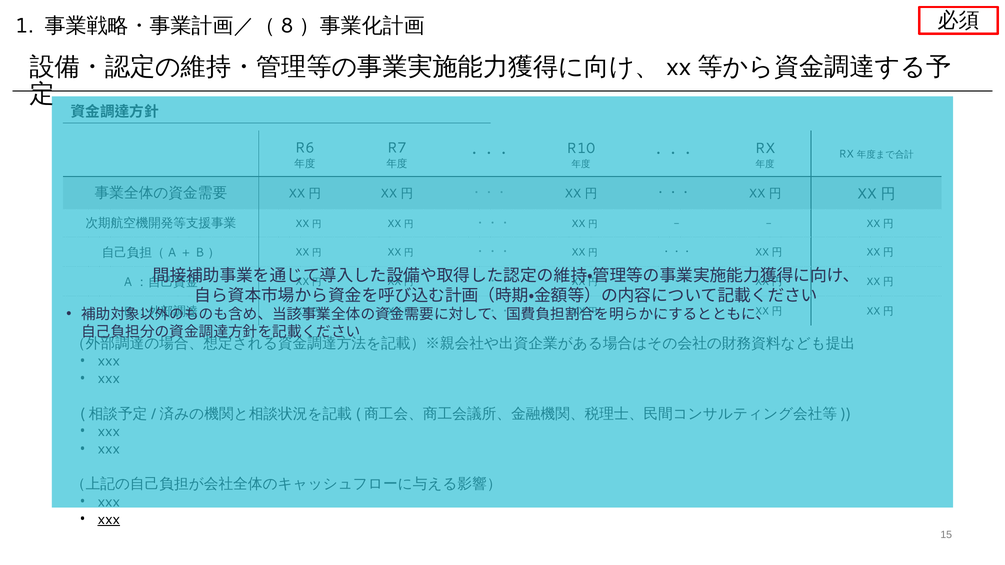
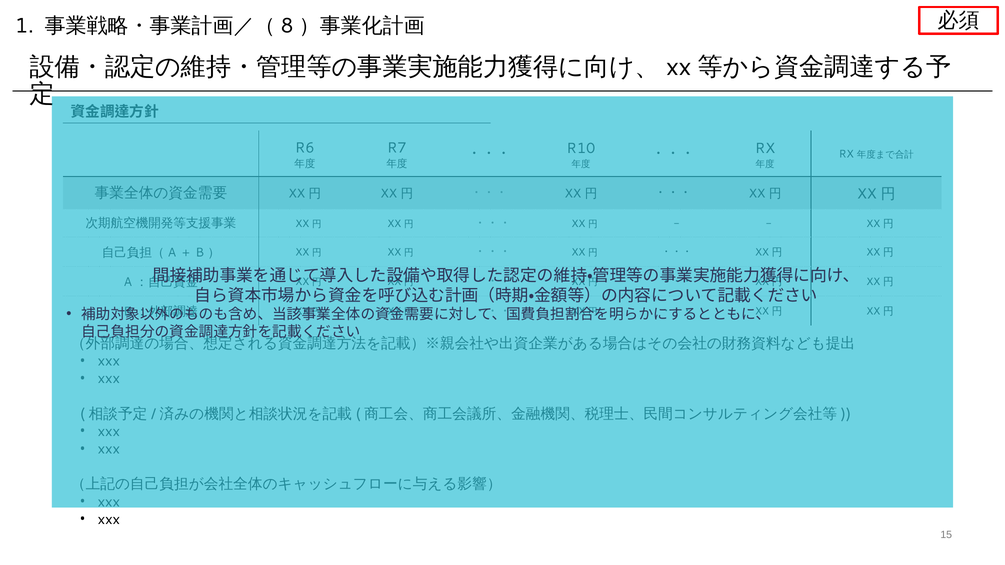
xxx underline: present -> none (109, 520)
